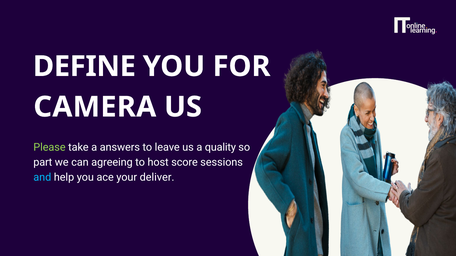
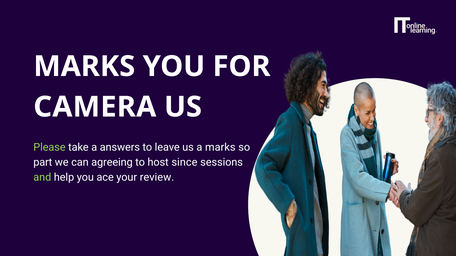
DEFINE: DEFINE -> MARKS (84, 67)
a quality: quality -> marks (220, 148)
score: score -> since (184, 163)
and colour: light blue -> light green (42, 178)
deliver: deliver -> review (157, 178)
